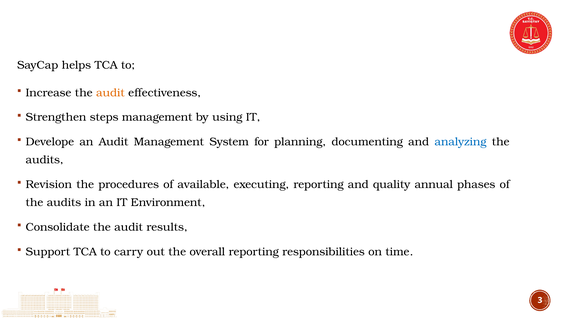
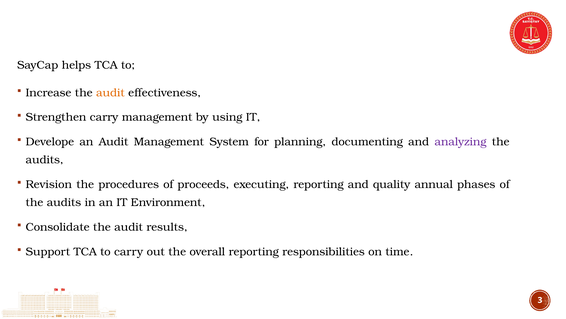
Strengthen steps: steps -> carry (104, 117)
analyzing colour: blue -> purple (460, 141)
available: available -> proceeds (203, 184)
